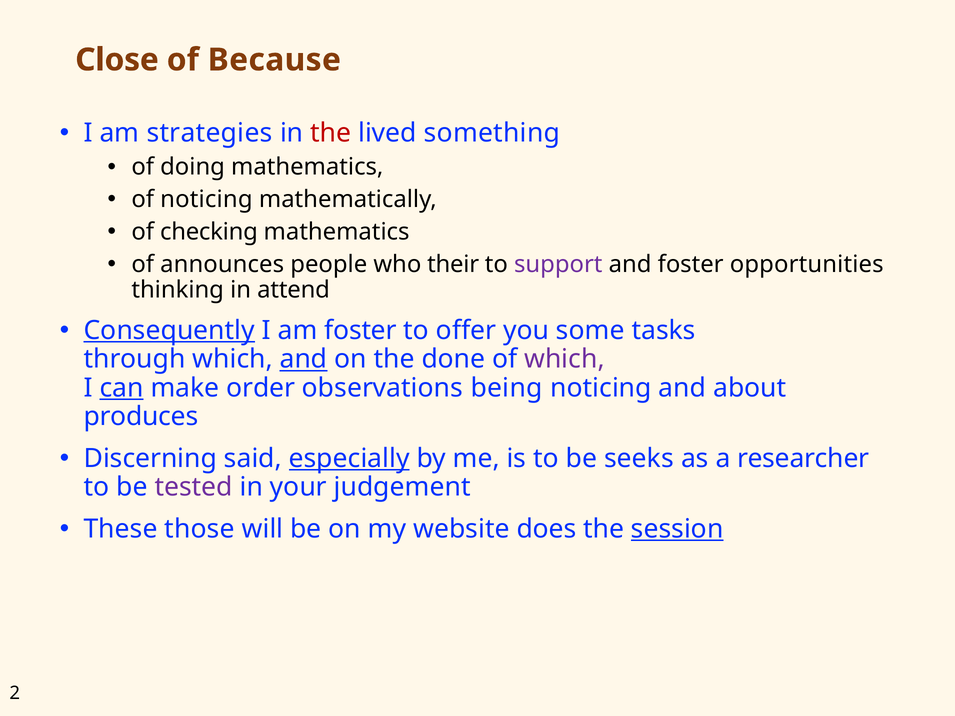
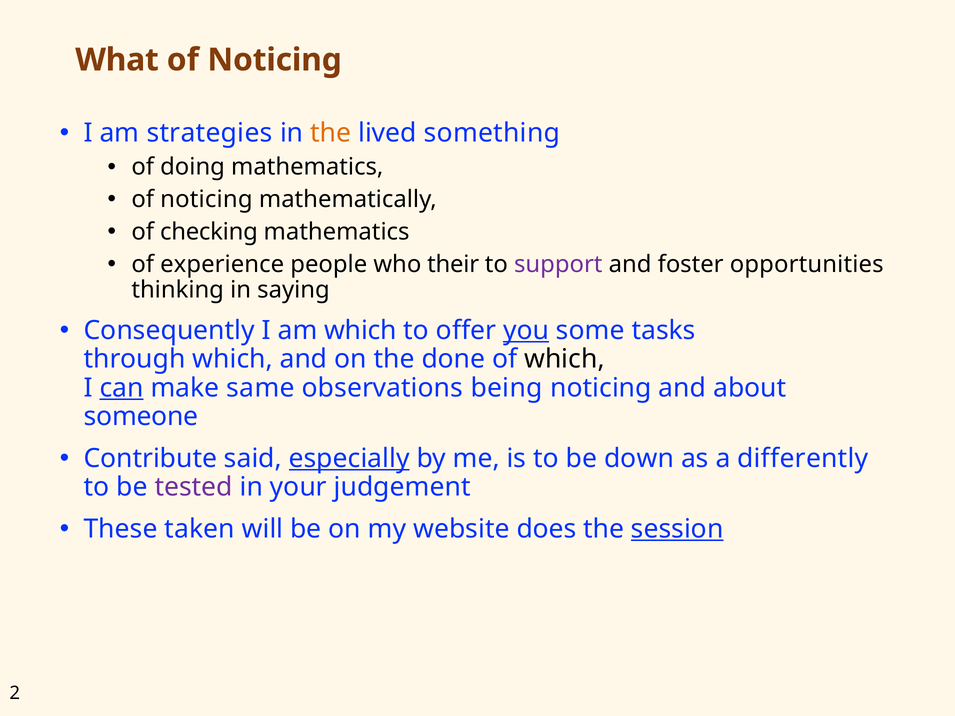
Close: Close -> What (117, 60)
Because: Because -> Noticing (275, 60)
the colour: red -> orange (331, 133)
announces: announces -> experience (222, 264)
attend: attend -> saying (293, 290)
Consequently underline: present -> none (169, 331)
am foster: foster -> which (361, 331)
you underline: none -> present (526, 331)
and underline: present -> none (303, 359)
which colour: purple -> black (564, 359)
order: order -> same (261, 388)
produces: produces -> someone (141, 417)
Discerning: Discerning -> Contribute (150, 459)
seeks: seeks -> down (639, 459)
researcher: researcher -> differently (803, 459)
those: those -> taken (200, 529)
